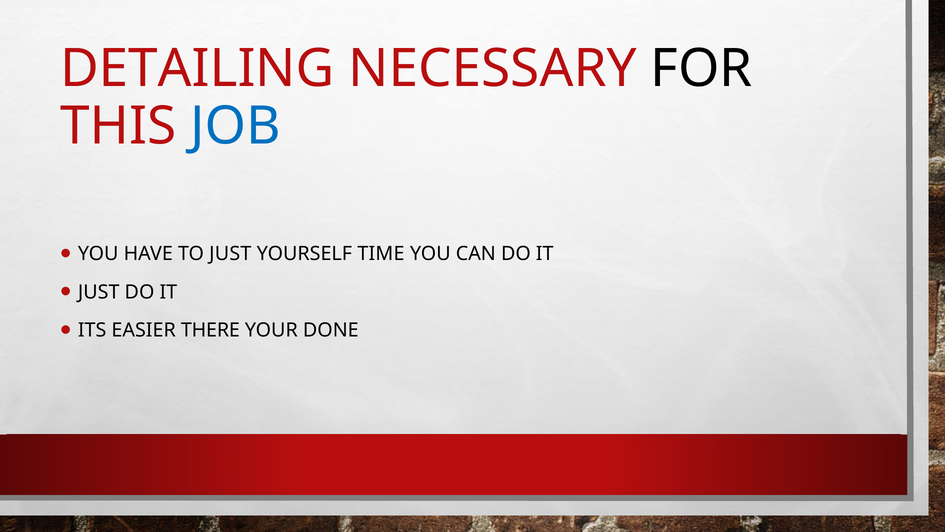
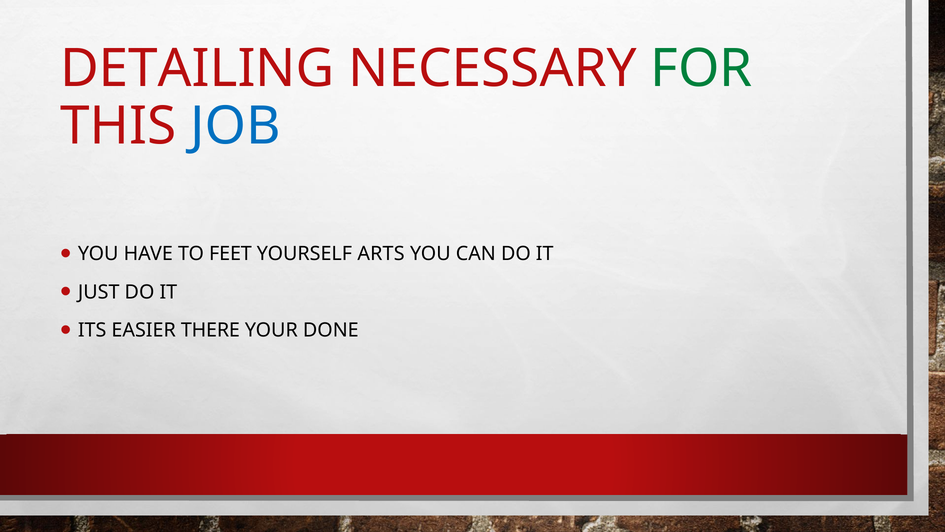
FOR colour: black -> green (701, 69)
TO JUST: JUST -> FEET (230, 254)
TIME: TIME -> ARTS (381, 254)
